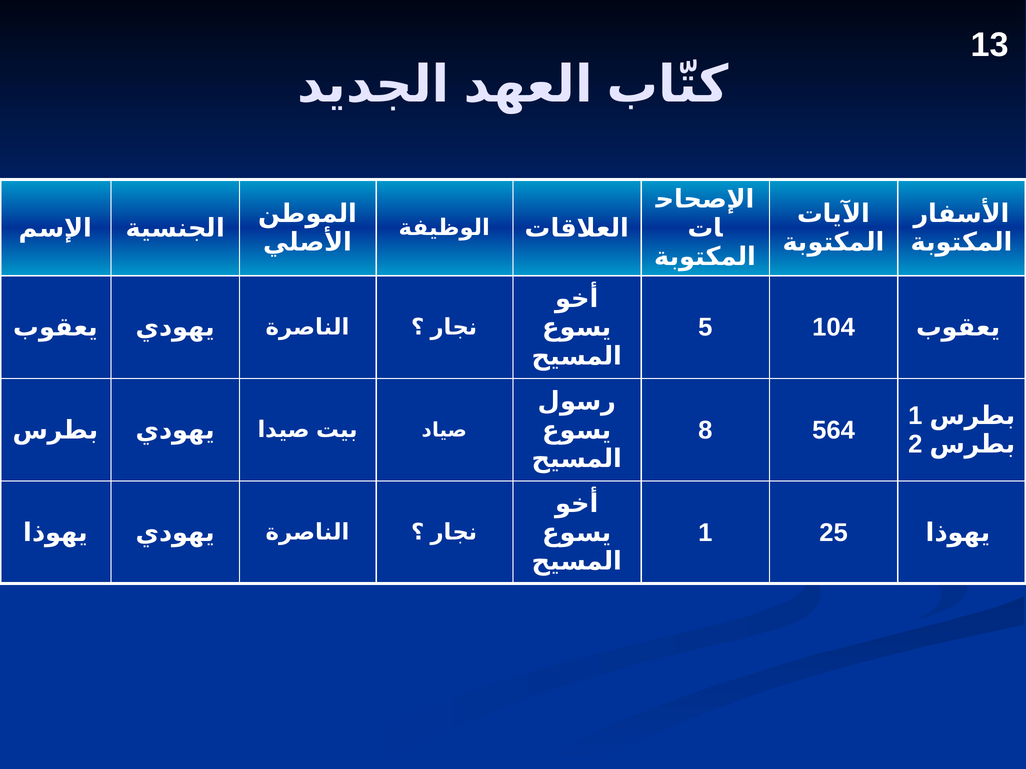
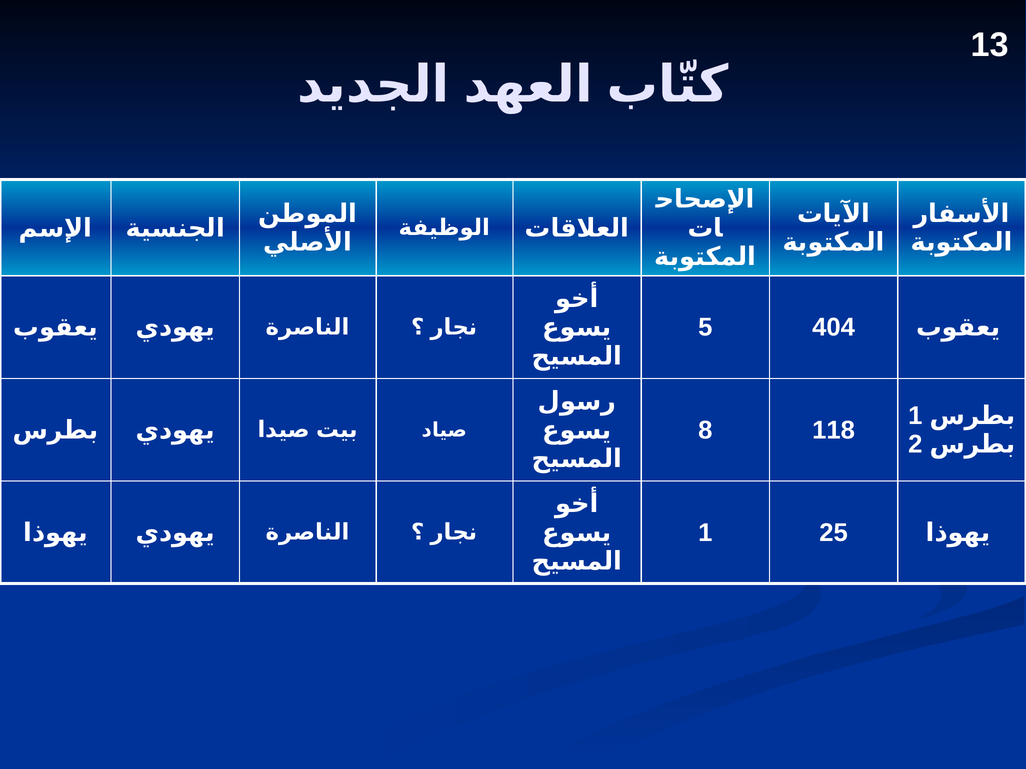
104: 104 -> 404 (834, 328)
564: 564 -> 118 (834, 430)
